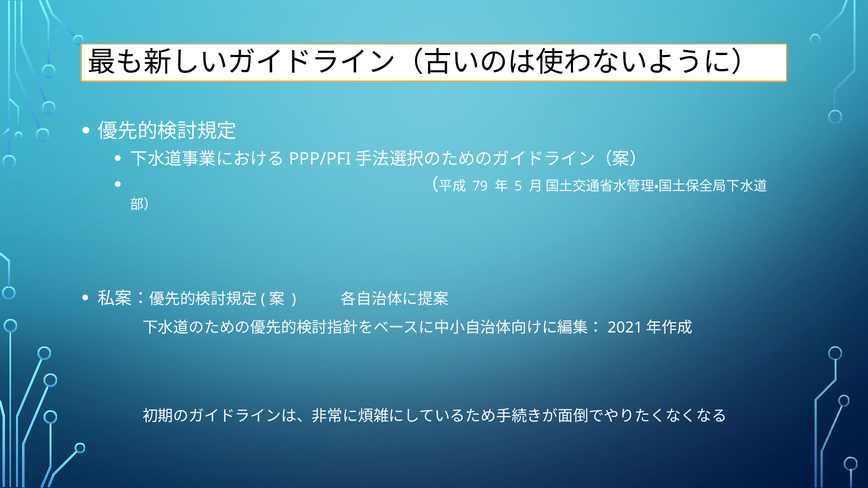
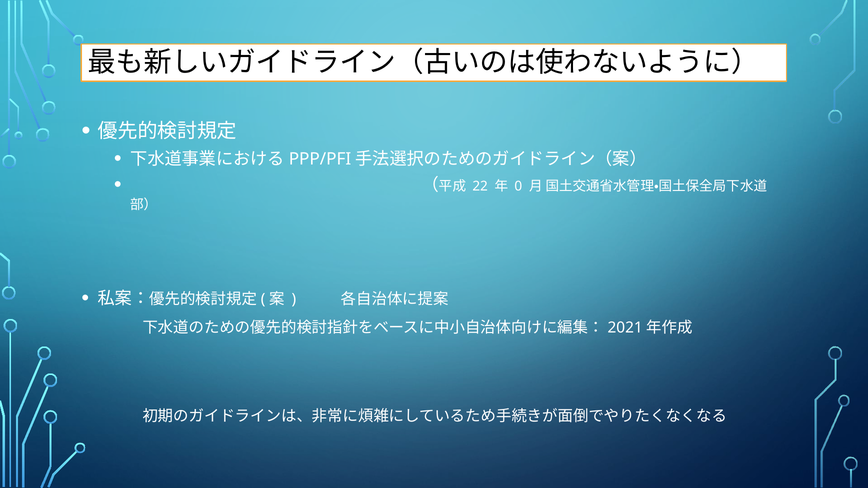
79: 79 -> 22 (480, 186)
5: 5 -> 0 (518, 186)
